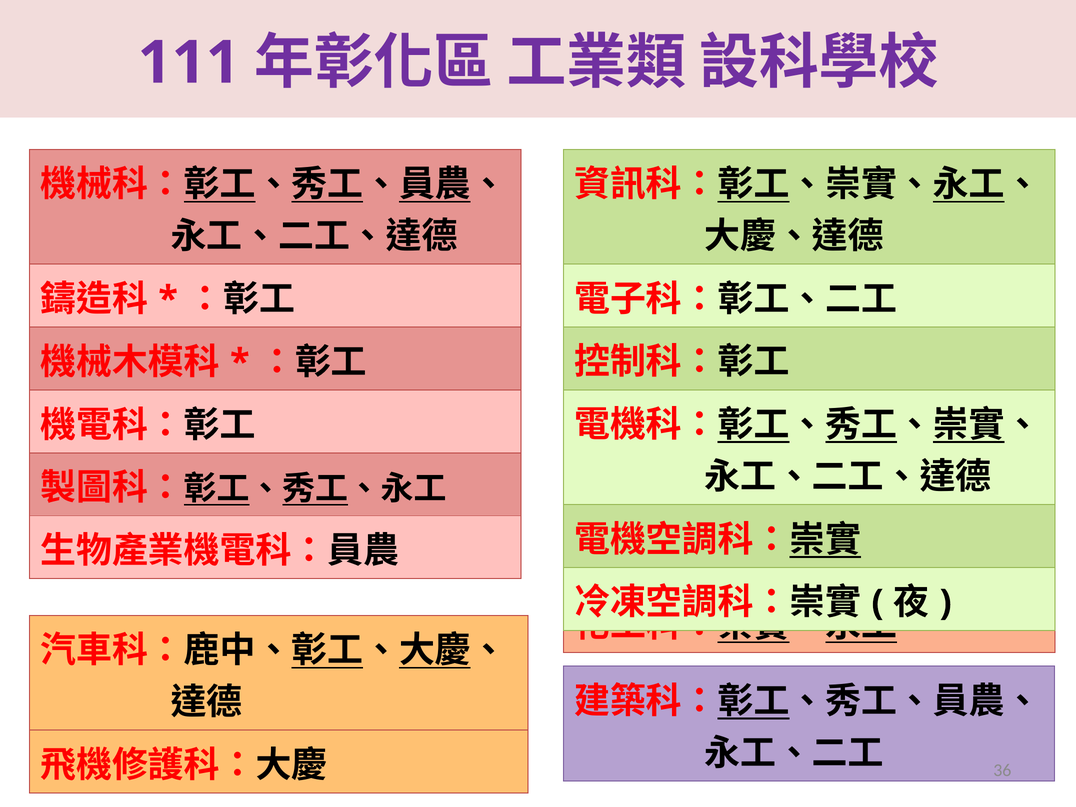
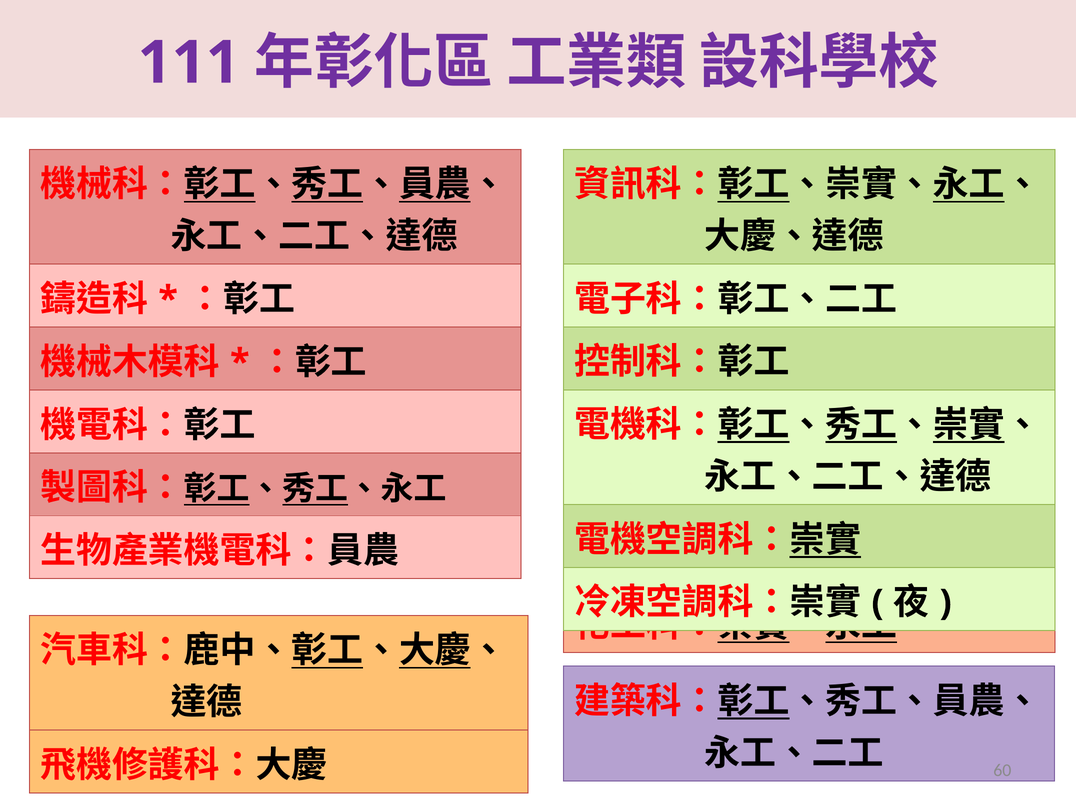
36: 36 -> 60 (1002, 771)
